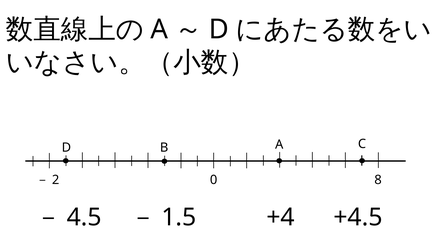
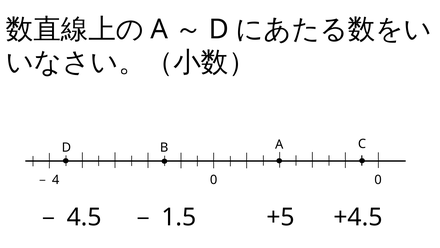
2: 2 -> 4 (56, 179)
0 8: 8 -> 0 (378, 179)
+4: +4 -> +5 (281, 217)
